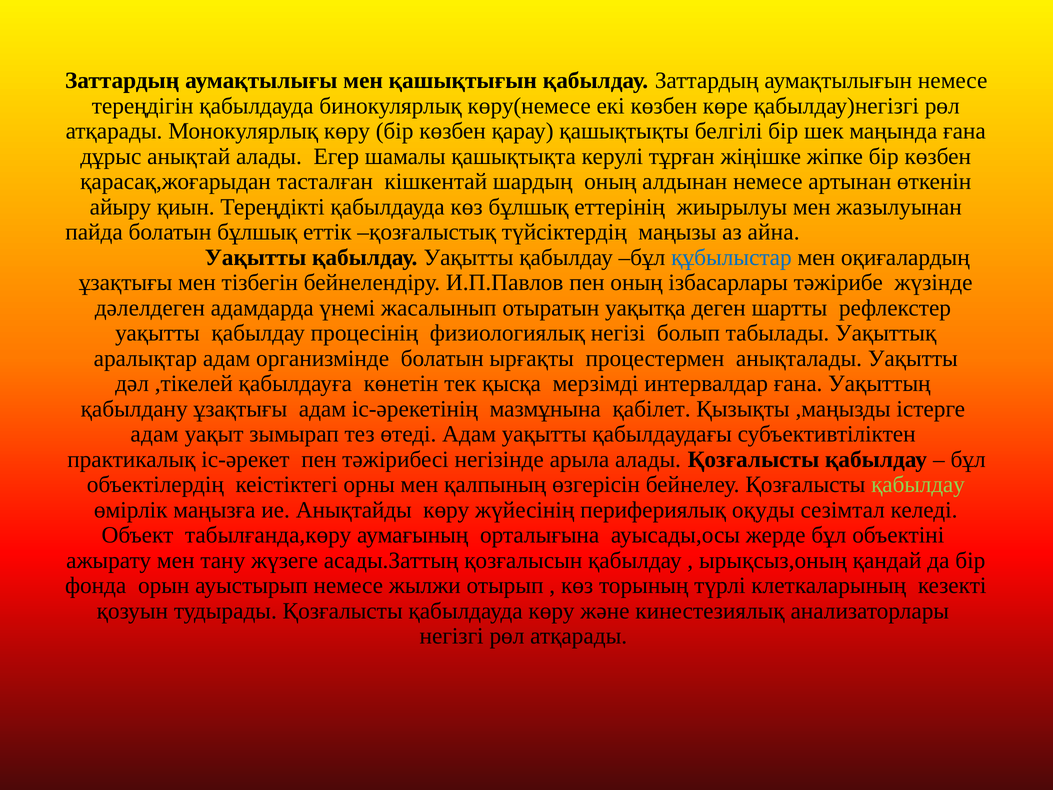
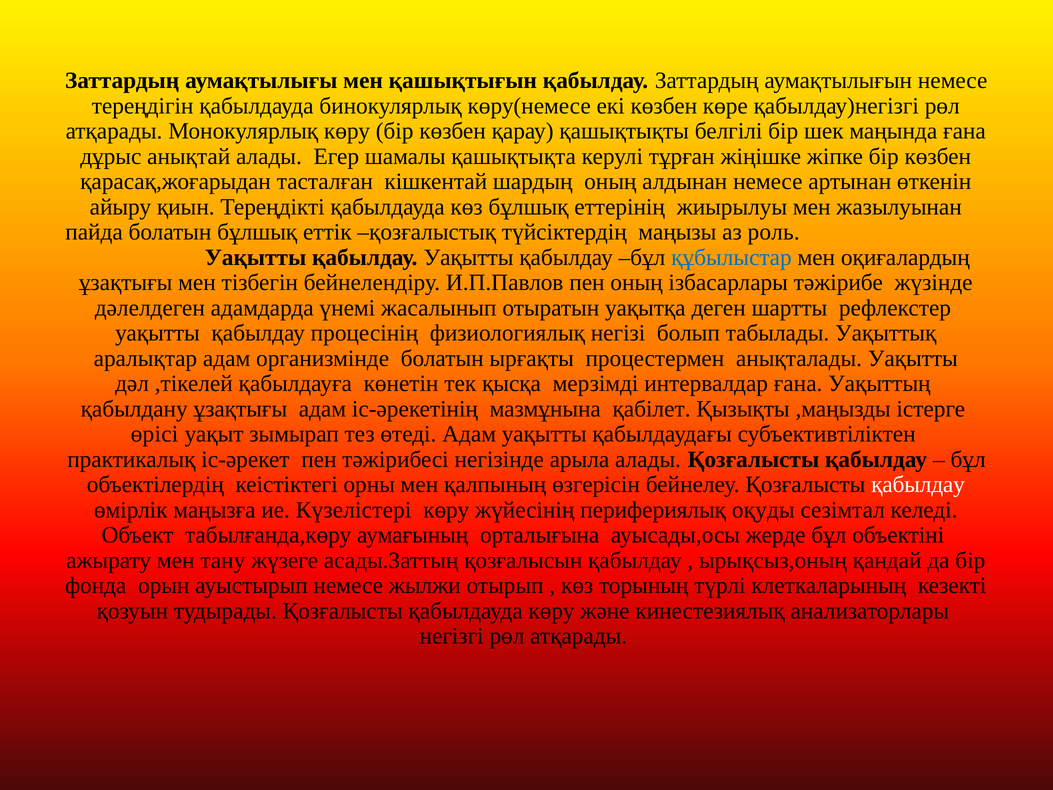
айна: айна -> роль (774, 232)
адам: адам -> өрісі (155, 434)
қабылдау colour: light green -> white (918, 484)
Анықтайды: Анықтайды -> Күзелістері (354, 510)
